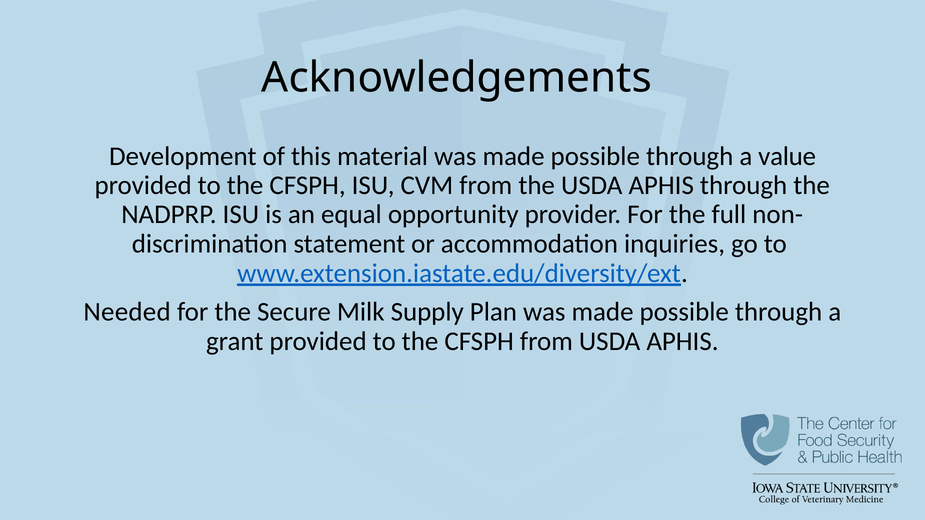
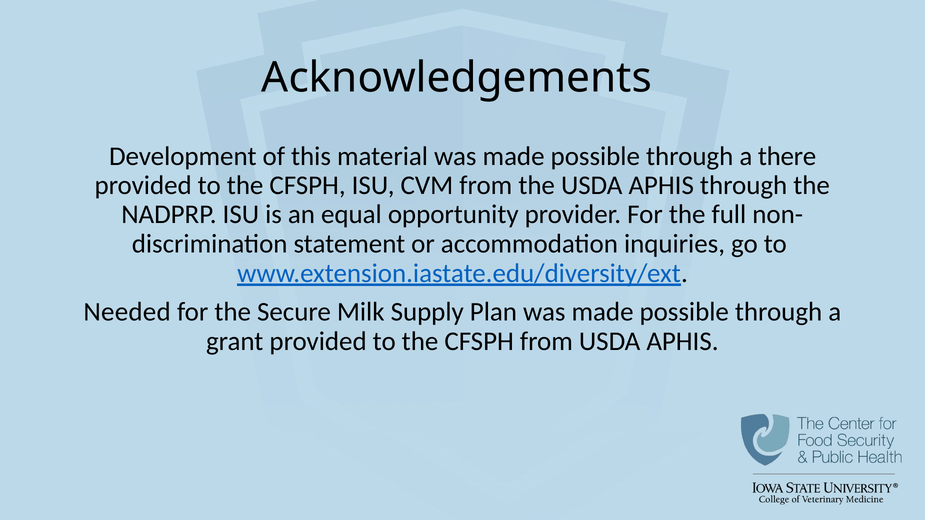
value: value -> there (787, 156)
